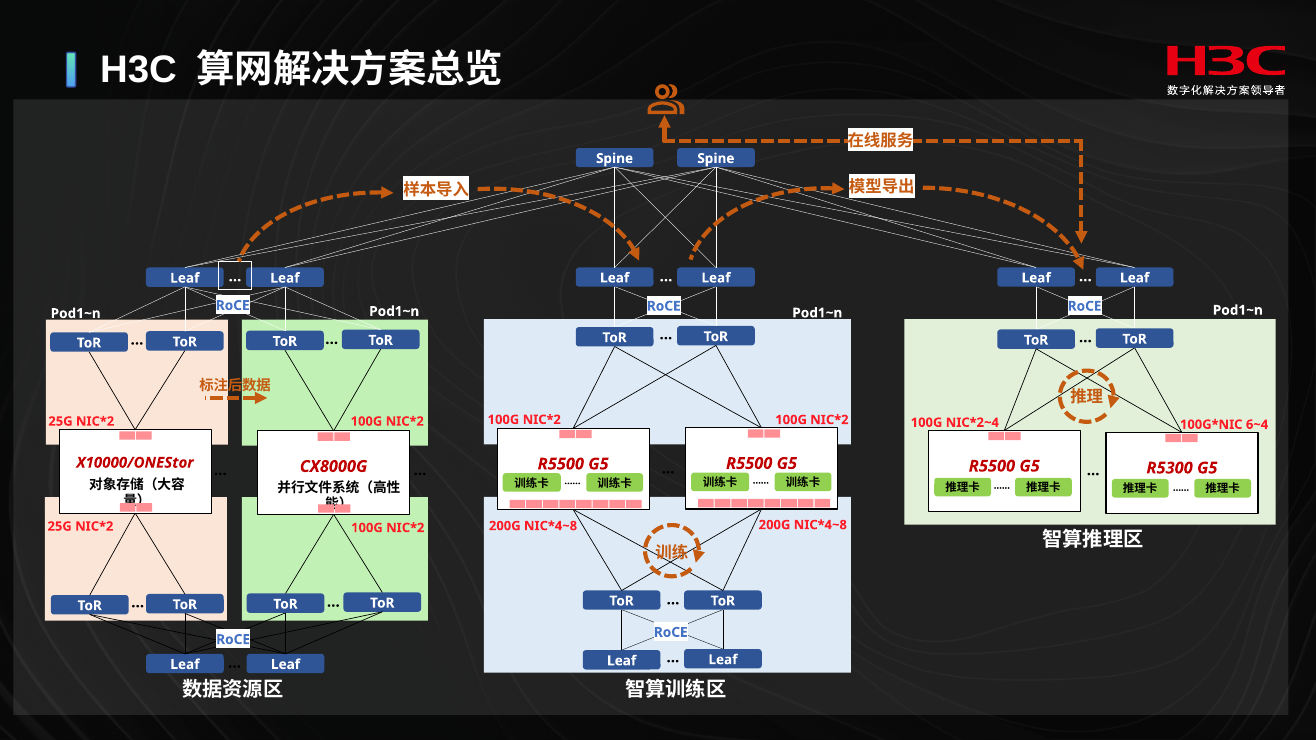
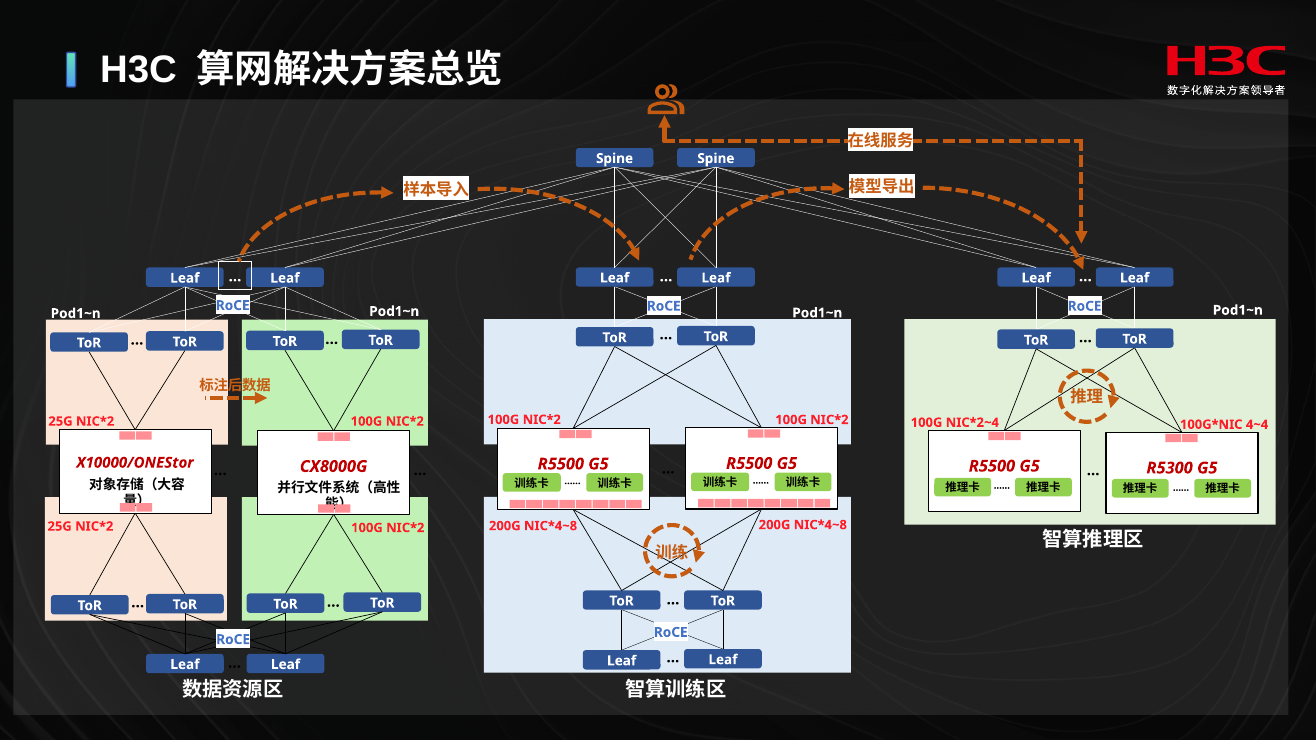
6~4: 6~4 -> 4~4 (1257, 425)
